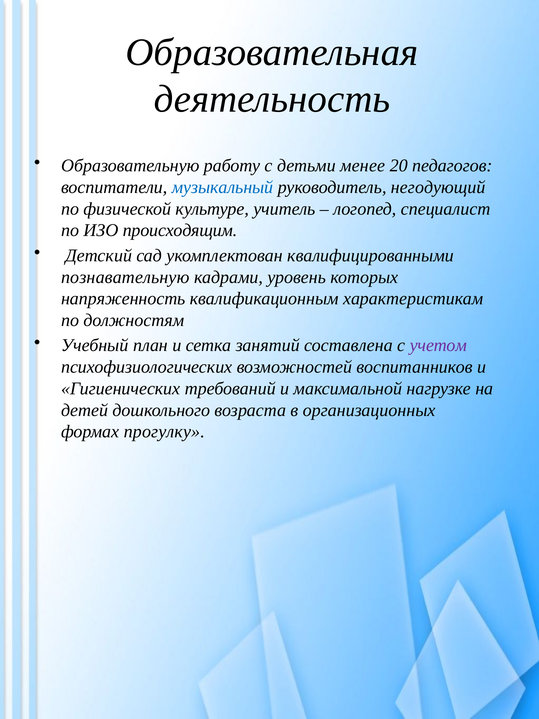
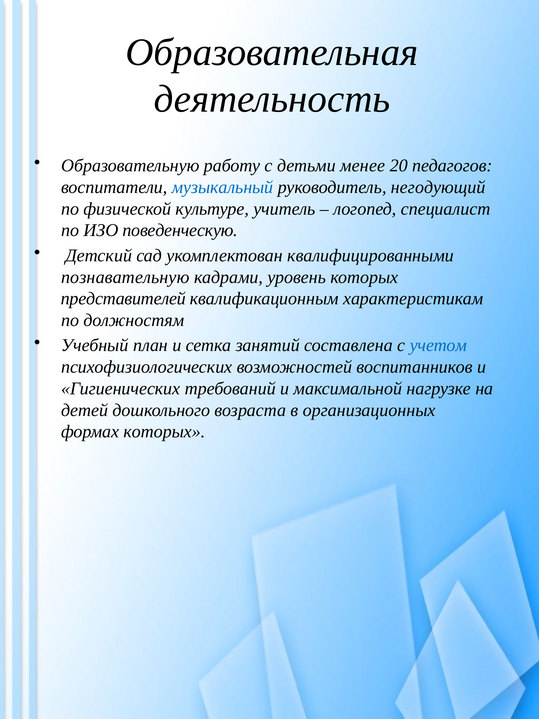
происходящим: происходящим -> поведенческую (180, 230)
напряженность: напряженность -> представителей (123, 299)
учетом colour: purple -> blue (438, 345)
формах прогулку: прогулку -> которых (164, 431)
